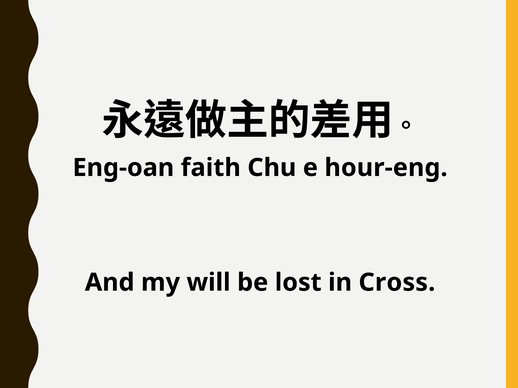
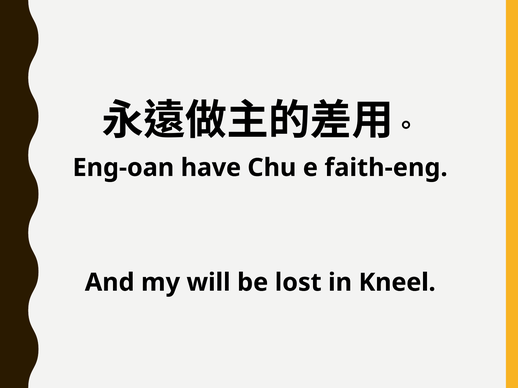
faith: faith -> have (211, 168)
hour-eng: hour-eng -> faith-eng (386, 168)
Cross: Cross -> Kneel (397, 283)
